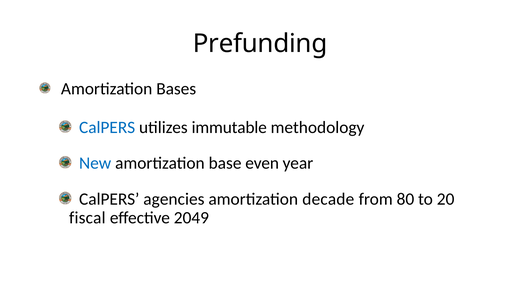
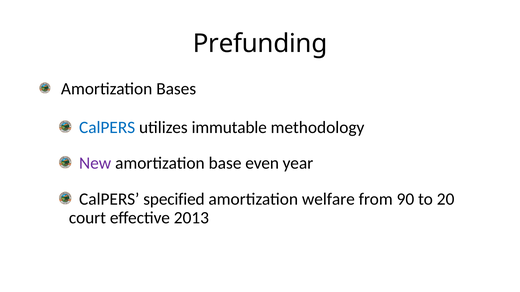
New colour: blue -> purple (95, 163)
agencies: agencies -> specified (174, 199)
decade: decade -> welfare (328, 199)
80: 80 -> 90 (405, 199)
fiscal: fiscal -> court (87, 218)
2049: 2049 -> 2013 (191, 218)
